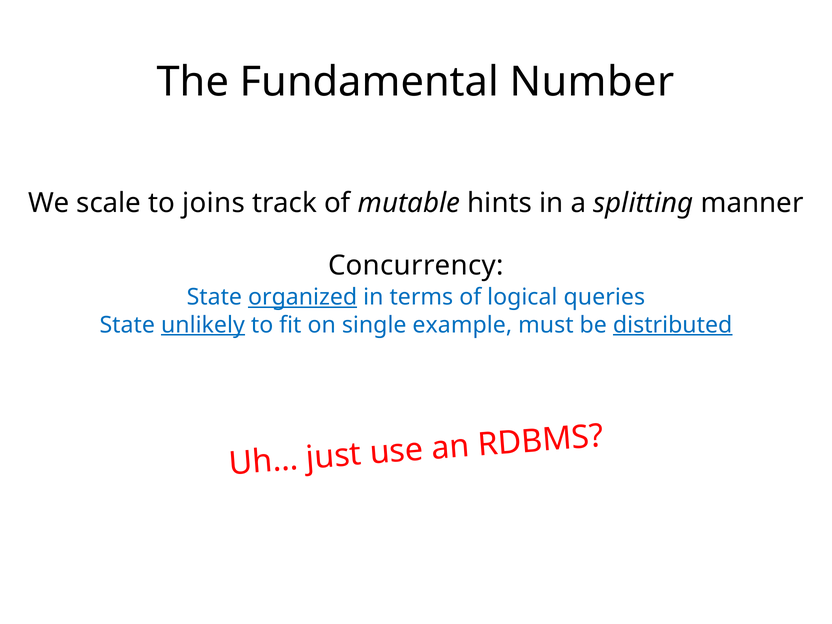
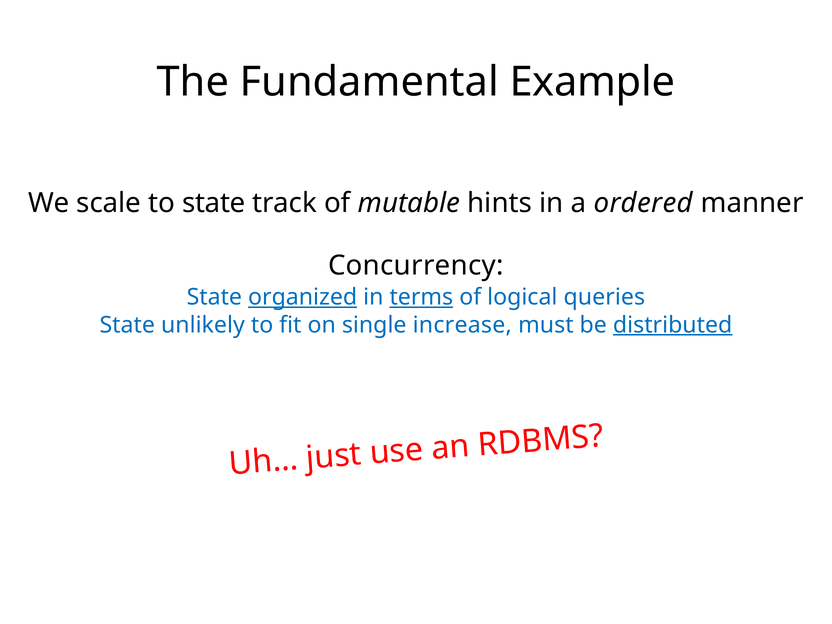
Number: Number -> Example (592, 82)
to joins: joins -> state (214, 203)
splitting: splitting -> ordered (643, 203)
terms underline: none -> present (421, 297)
unlikely underline: present -> none (203, 325)
example: example -> increase (462, 325)
